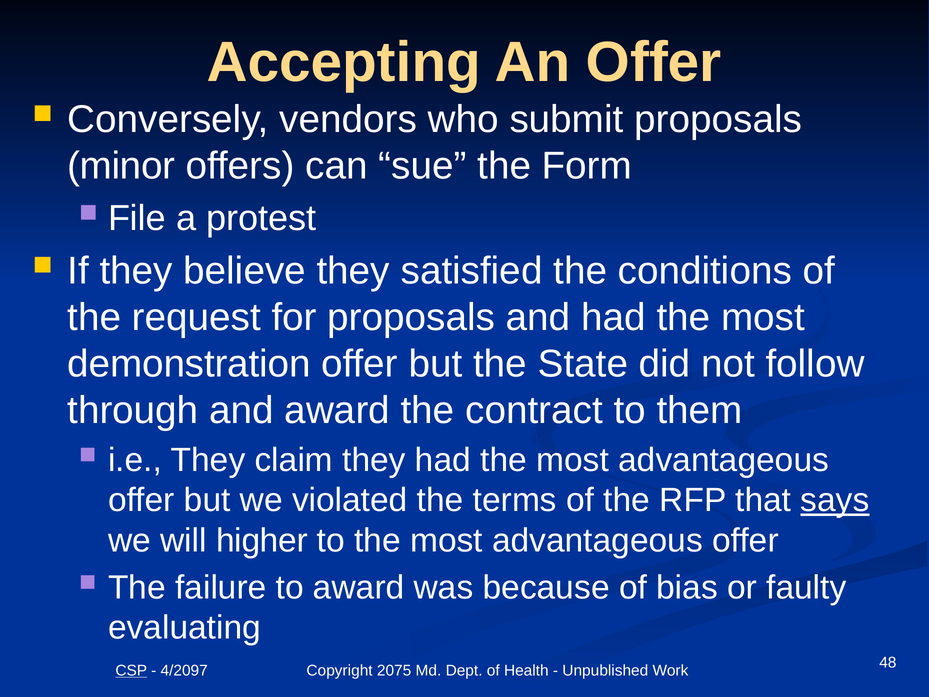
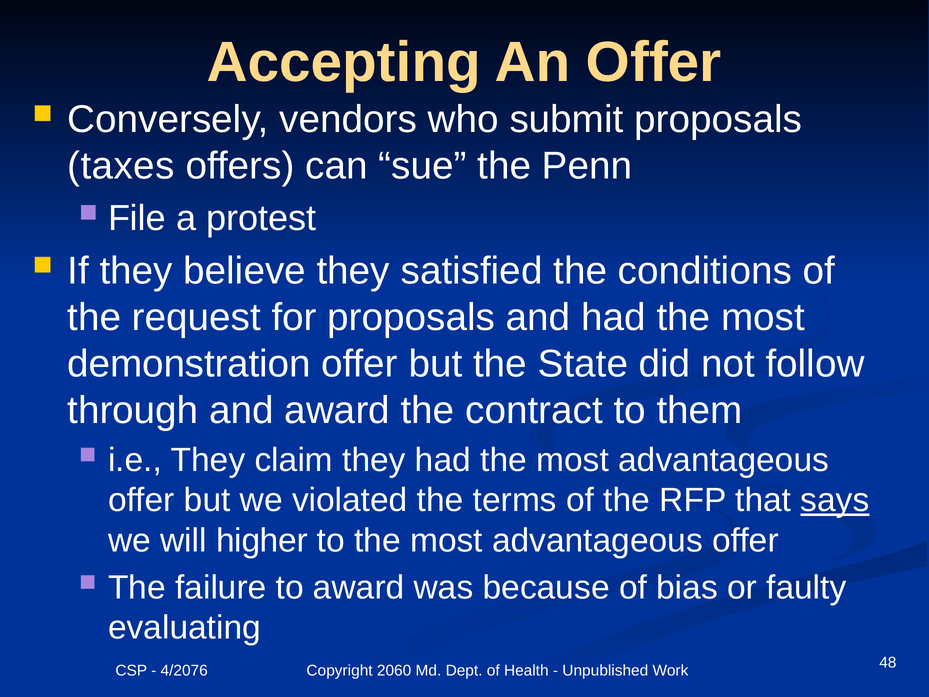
minor: minor -> taxes (121, 166)
Form: Form -> Penn (587, 166)
CSP underline: present -> none (131, 670)
4/2097: 4/2097 -> 4/2076 (184, 670)
2075: 2075 -> 2060 (394, 670)
